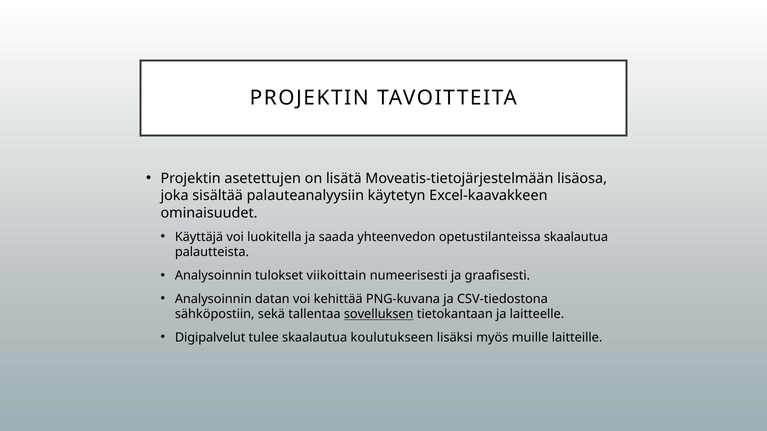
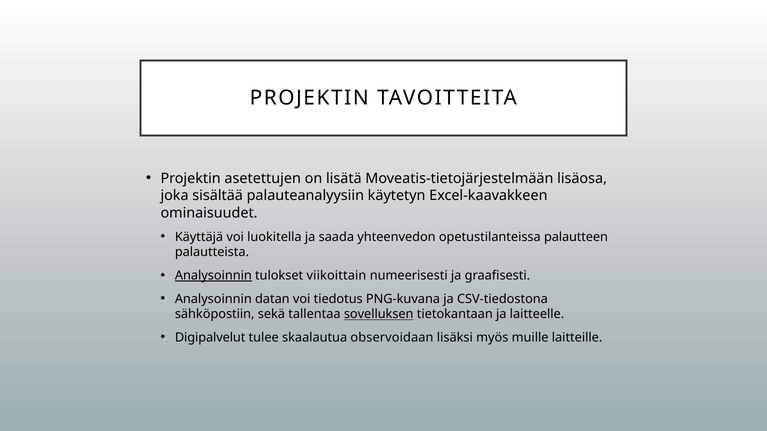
opetustilanteissa skaalautua: skaalautua -> palautteen (576, 237)
Analysoinnin underline: none -> present (213, 276)
kehittää: kehittää -> tiedotus (338, 299)
koulutukseen: koulutukseen -> observoidaan (392, 338)
